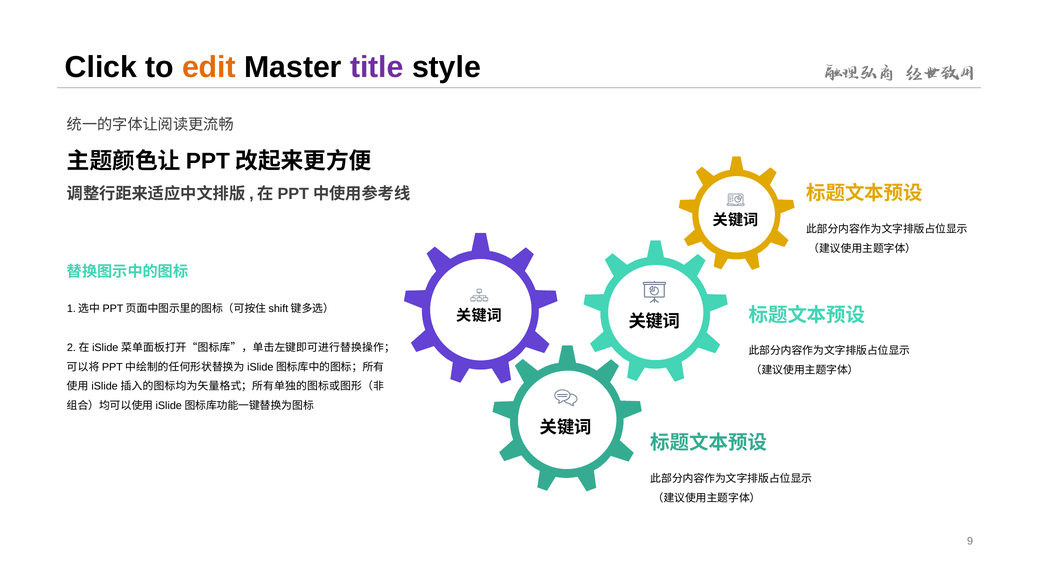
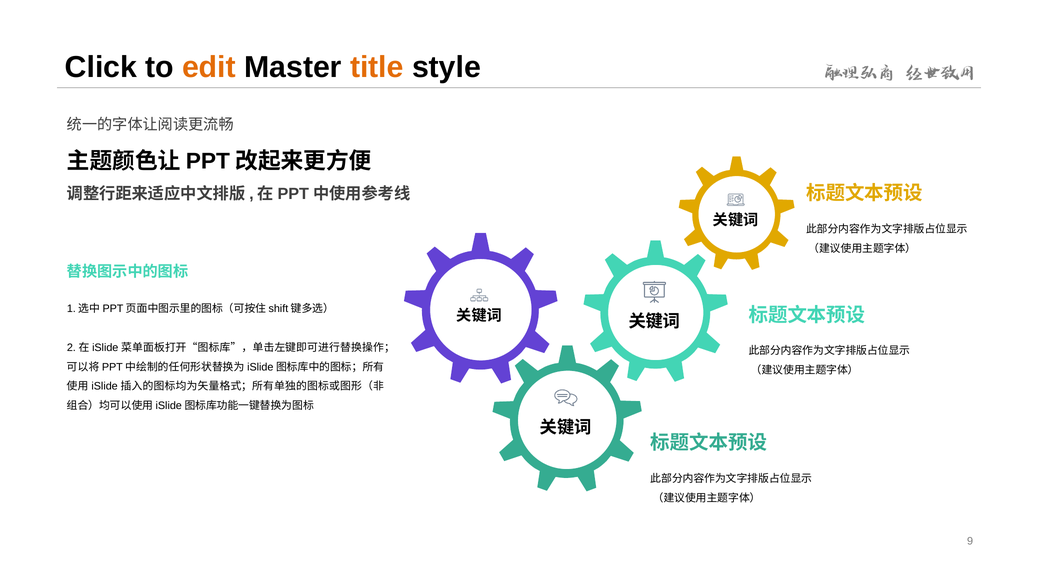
title colour: purple -> orange (377, 67)
